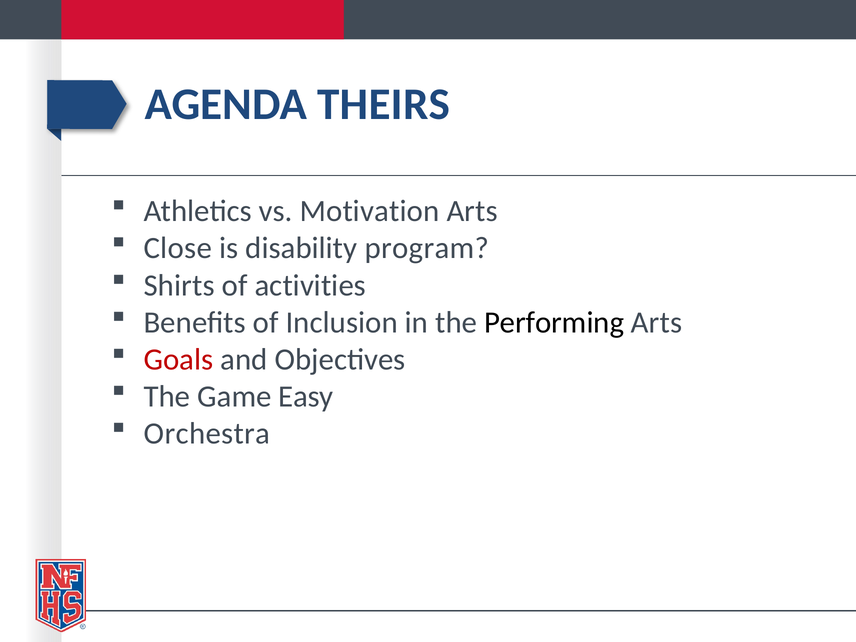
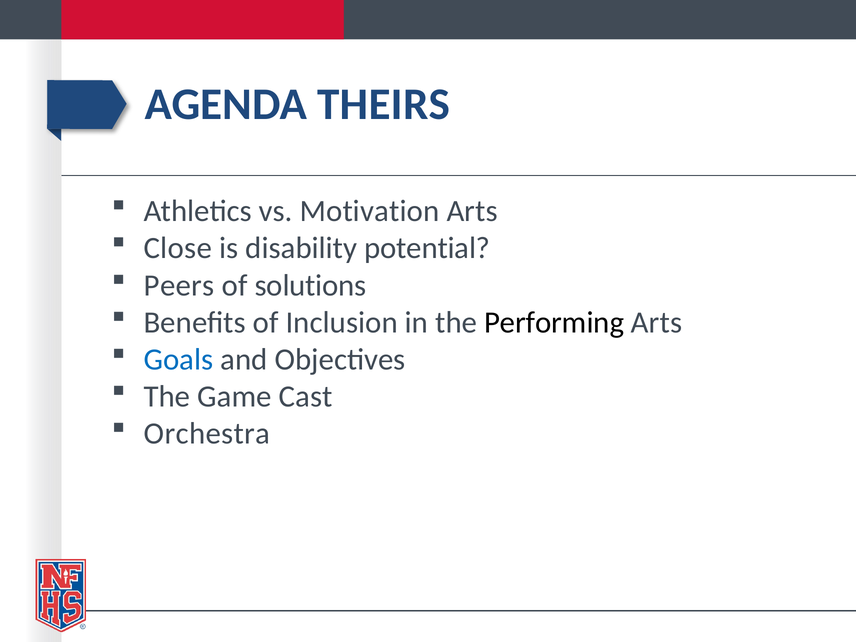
program: program -> potential (427, 248)
Shirts: Shirts -> Peers (179, 285)
activities: activities -> solutions (310, 285)
Goals colour: red -> blue (179, 359)
Easy: Easy -> Cast (306, 397)
